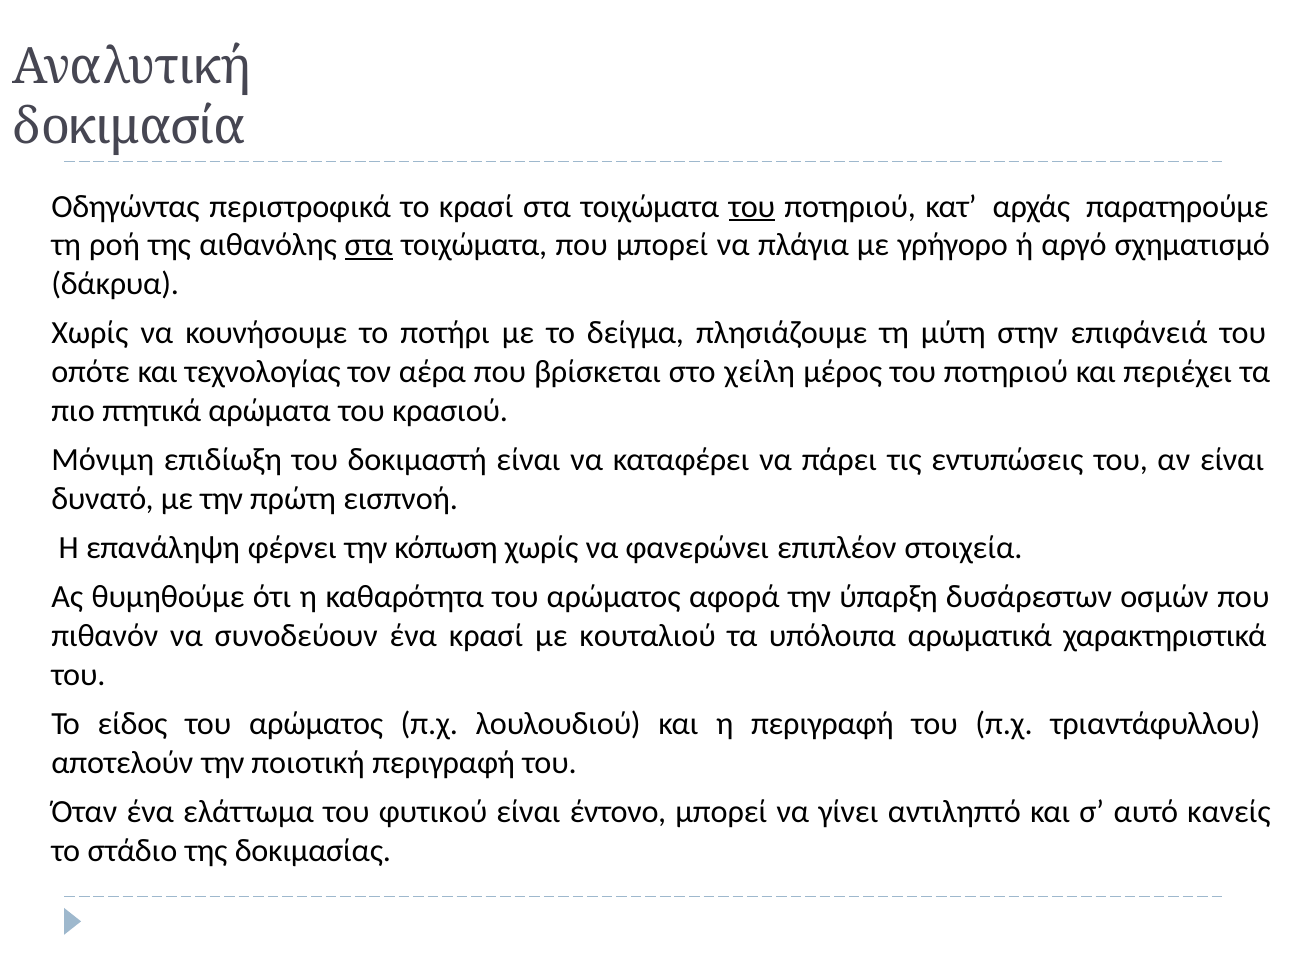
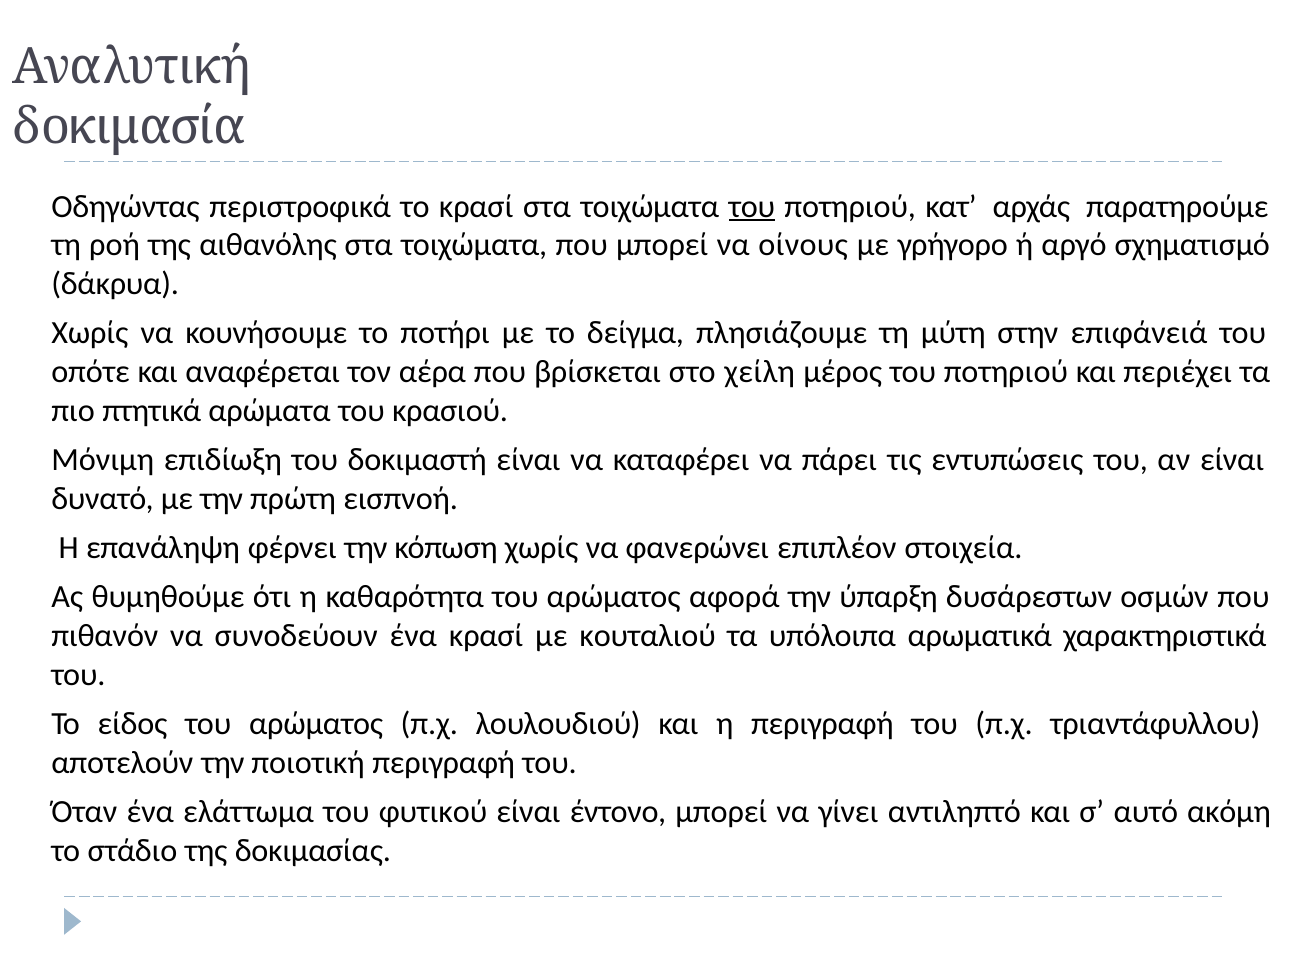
στα underline: present -> none (369, 245)
πλάγια: πλάγια -> οίνους (803, 245)
τεχνολογίας: τεχνολογίας -> αναφέρεται (263, 372)
κανείς: κανείς -> ακόμη (1229, 811)
